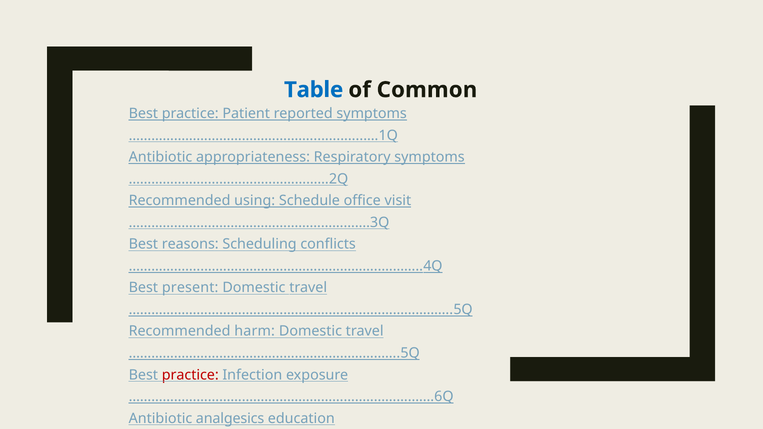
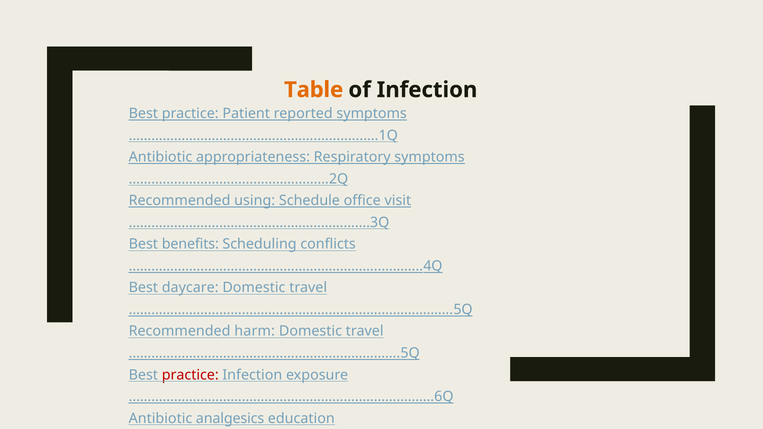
Table colour: blue -> orange (314, 90)
of Common: Common -> Infection (427, 90)
reasons: reasons -> benefits (190, 244)
present: present -> daycare (190, 288)
